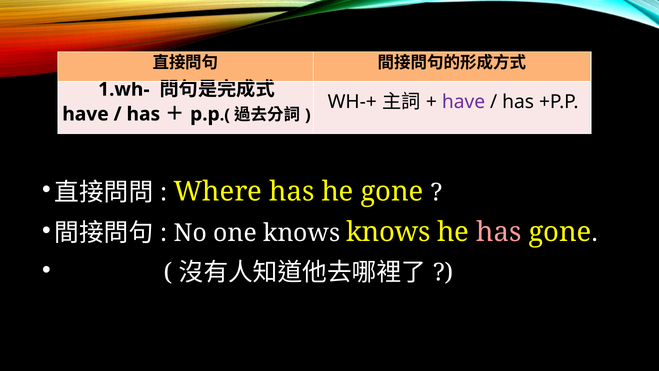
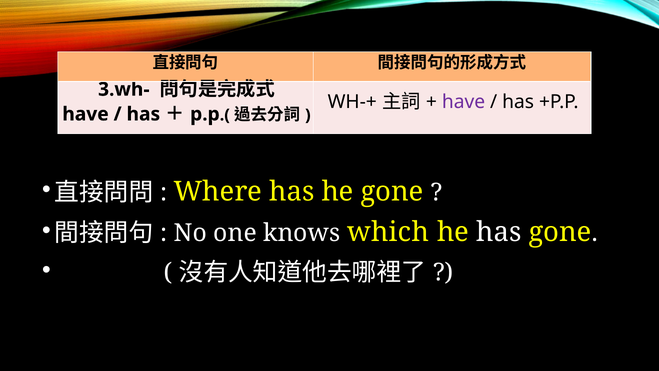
1.wh-: 1.wh- -> 3.wh- (124, 89)
knows knows: knows -> which (388, 232)
has colour: pink -> white (499, 232)
